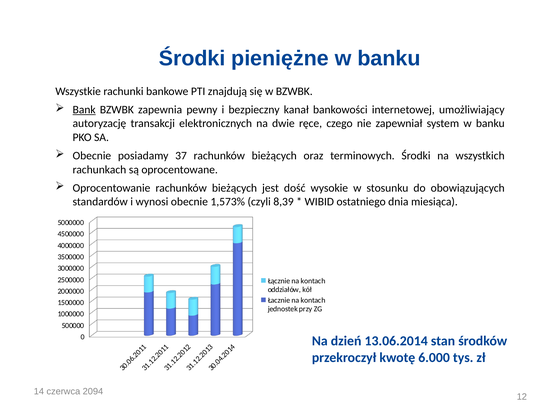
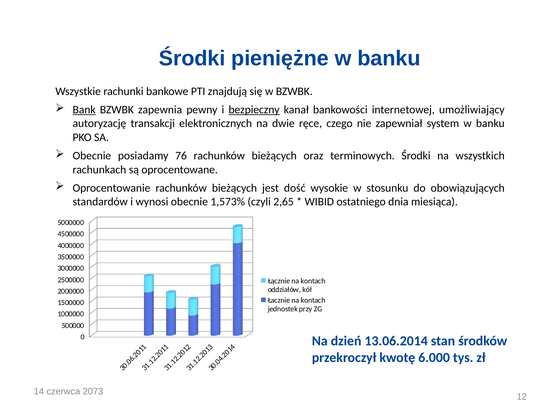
bezpieczny underline: none -> present (254, 110)
37: 37 -> 76 (181, 156)
8,39: 8,39 -> 2,65 (284, 202)
2094: 2094 -> 2073 (93, 392)
